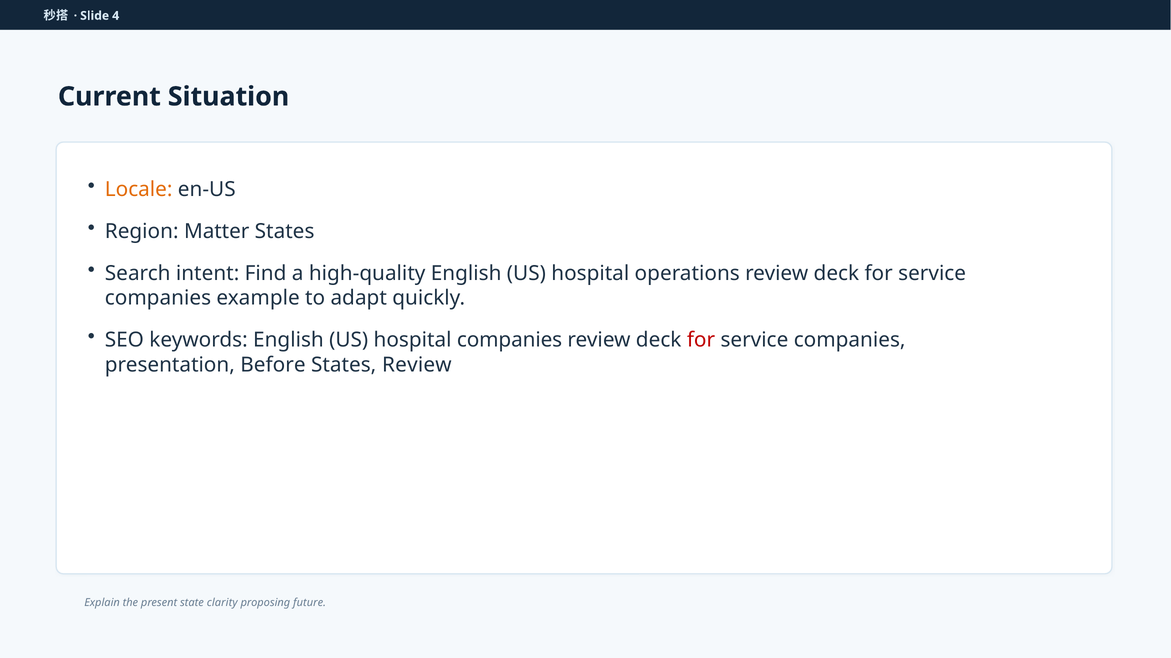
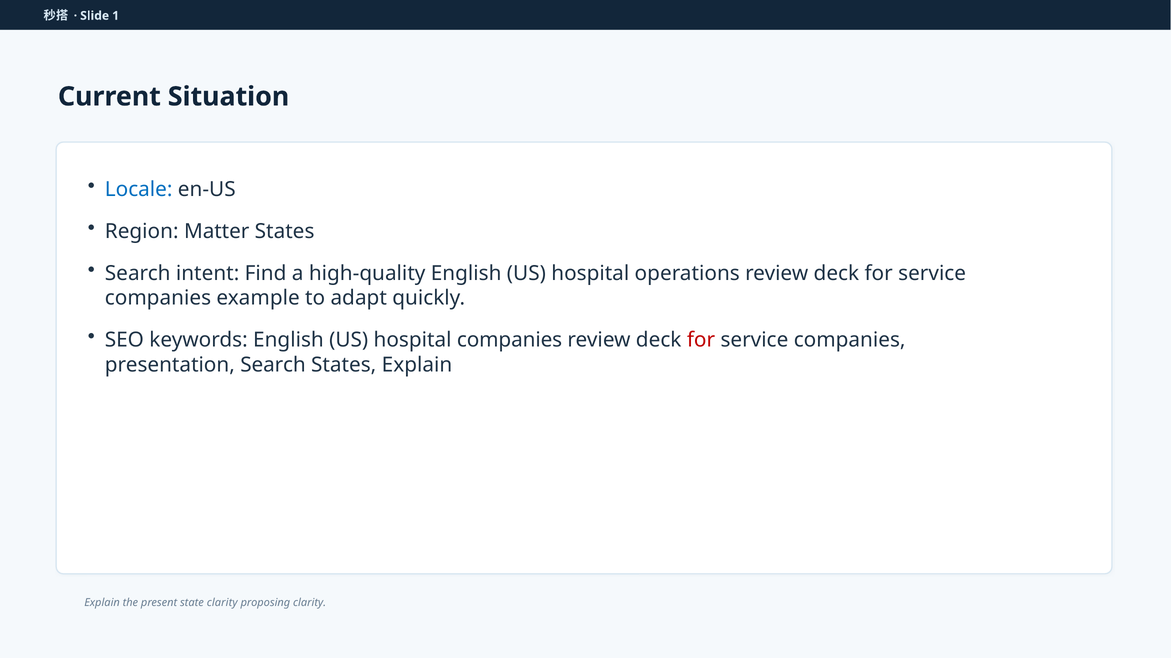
4: 4 -> 1 (116, 16)
Locale colour: orange -> blue (139, 190)
presentation Before: Before -> Search (273, 365)
States Review: Review -> Explain (417, 365)
proposing future: future -> clarity (310, 603)
